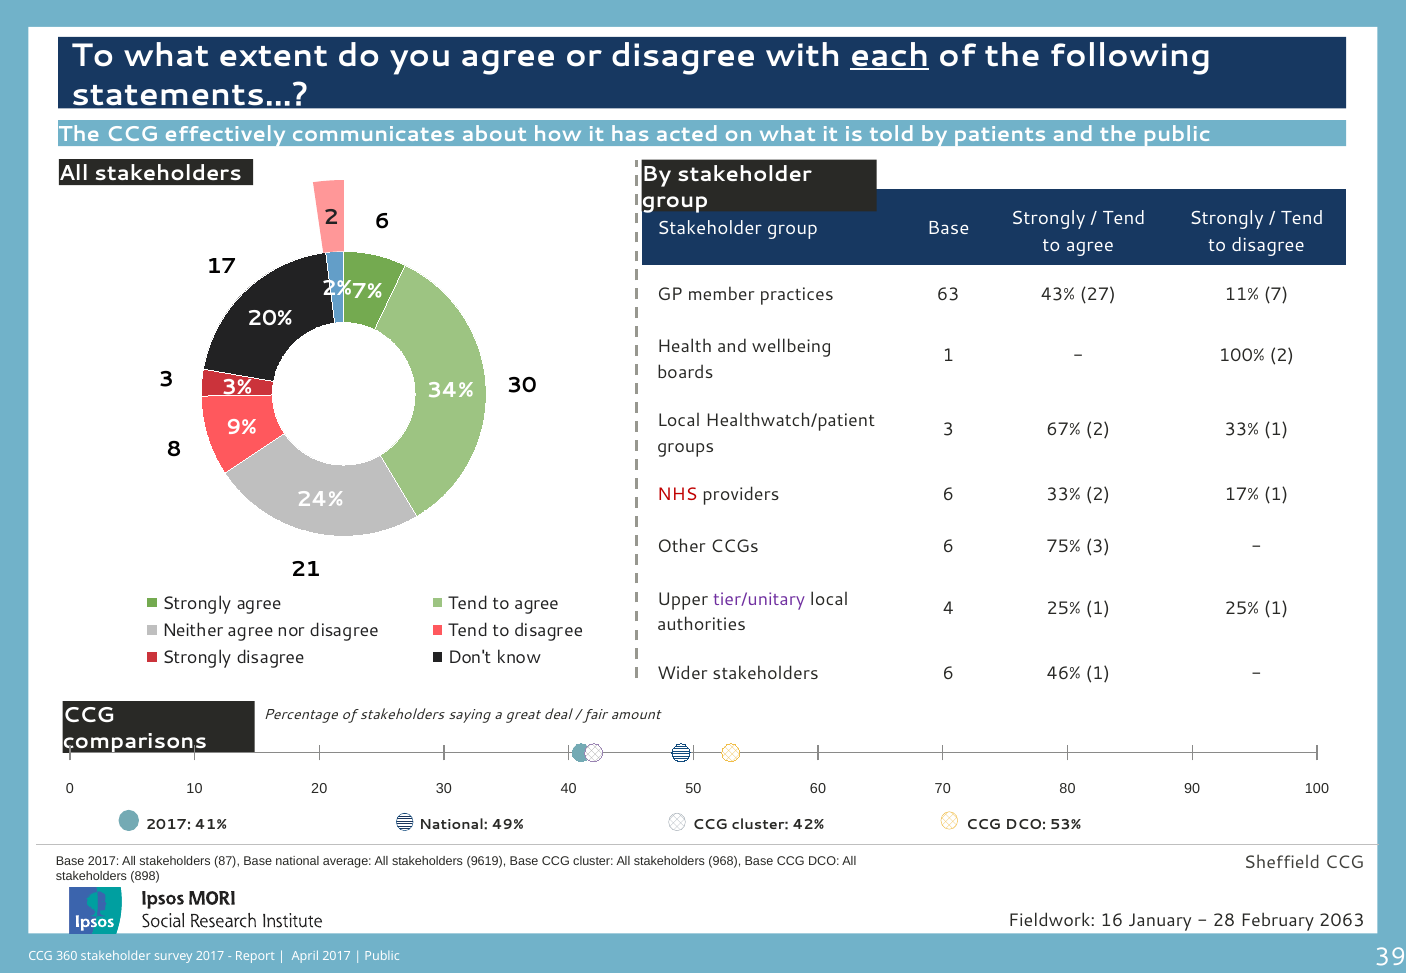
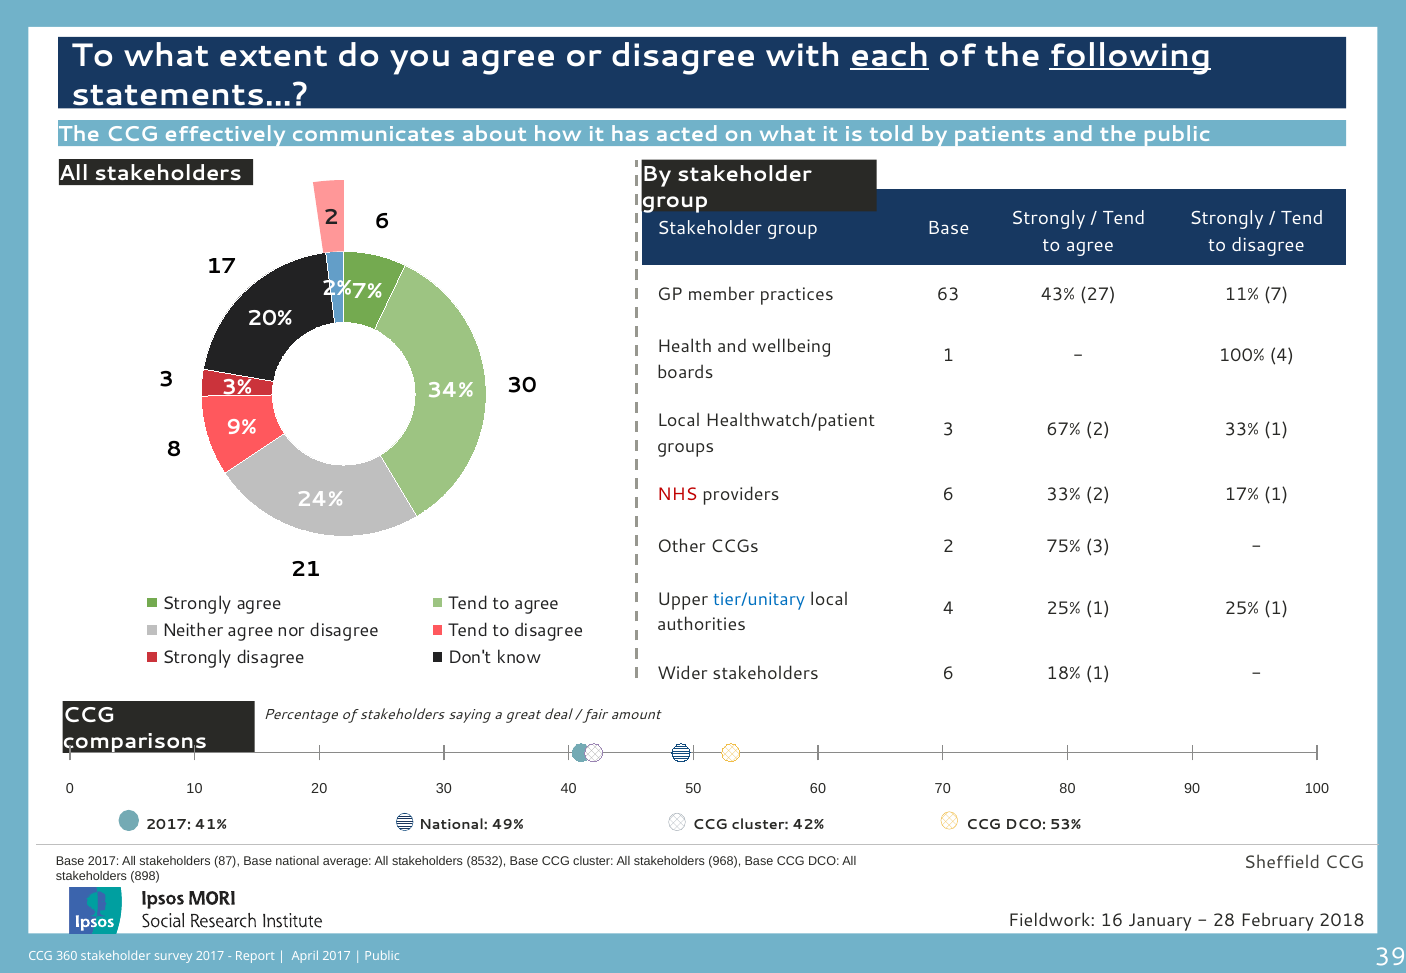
following underline: none -> present (1130, 55)
100% 2: 2 -> 4 (1282, 356)
CCGs 6: 6 -> 2 (948, 547)
tier/unitary colour: purple -> blue (759, 600)
46%: 46% -> 18% (1064, 674)
9619: 9619 -> 8532 (486, 862)
2063: 2063 -> 2018 (1342, 921)
